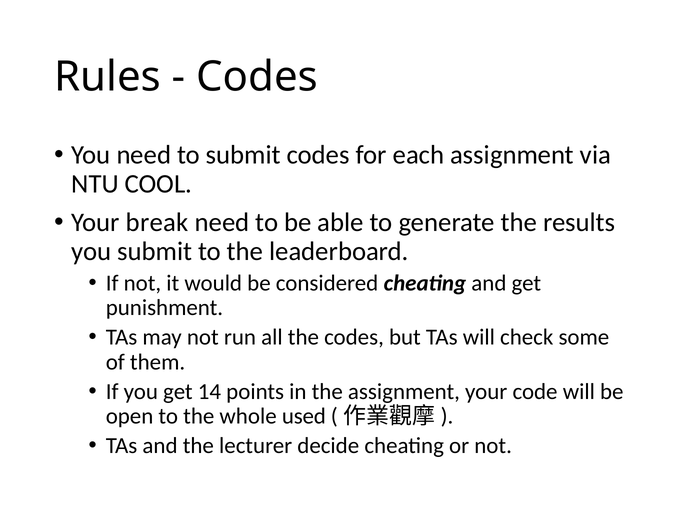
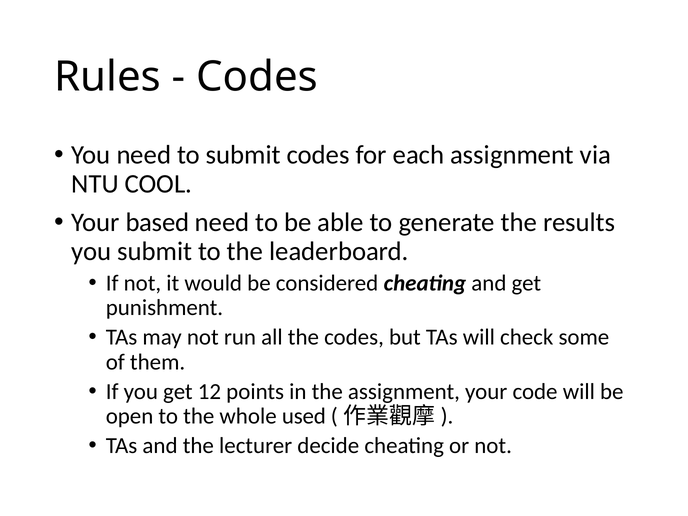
break: break -> based (157, 222)
14: 14 -> 12 (209, 392)
